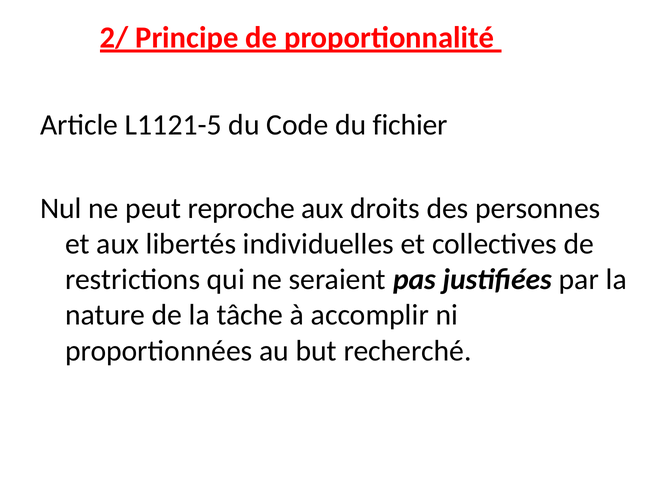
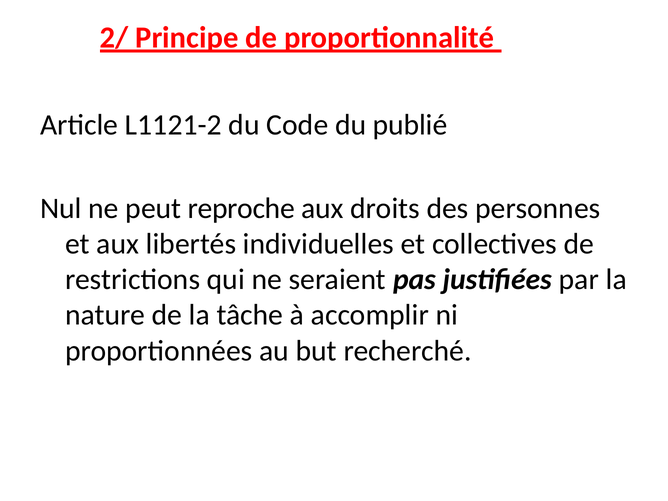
L1121-5: L1121-5 -> L1121-2 (173, 125)
fichier: fichier -> publié (410, 125)
